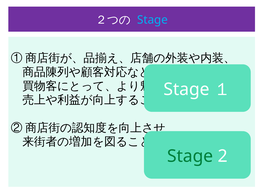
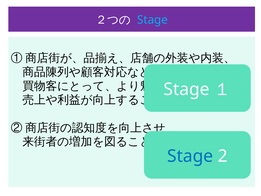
Stage colour: green -> blue (190, 156)
